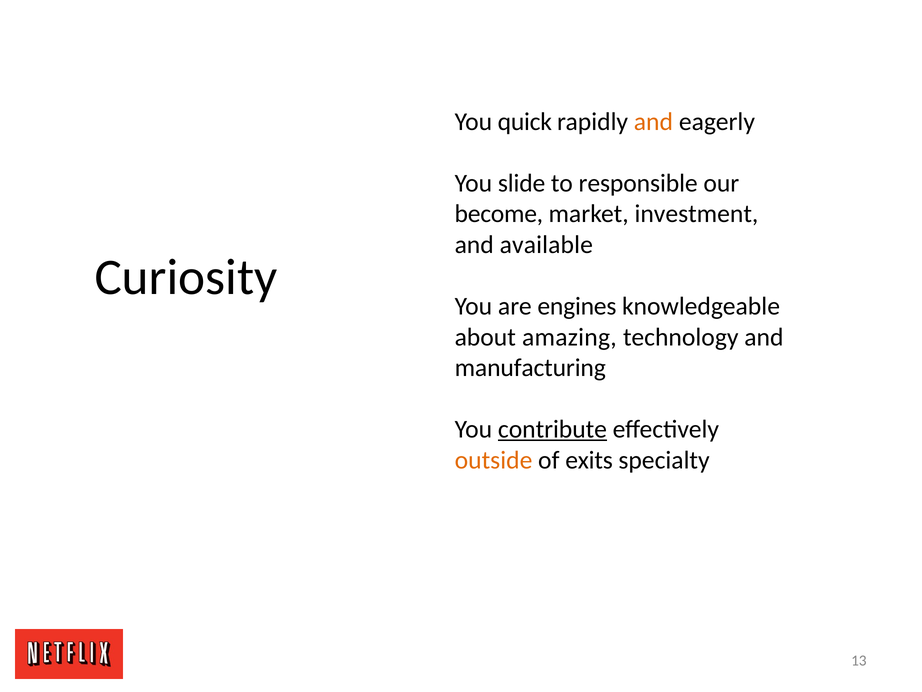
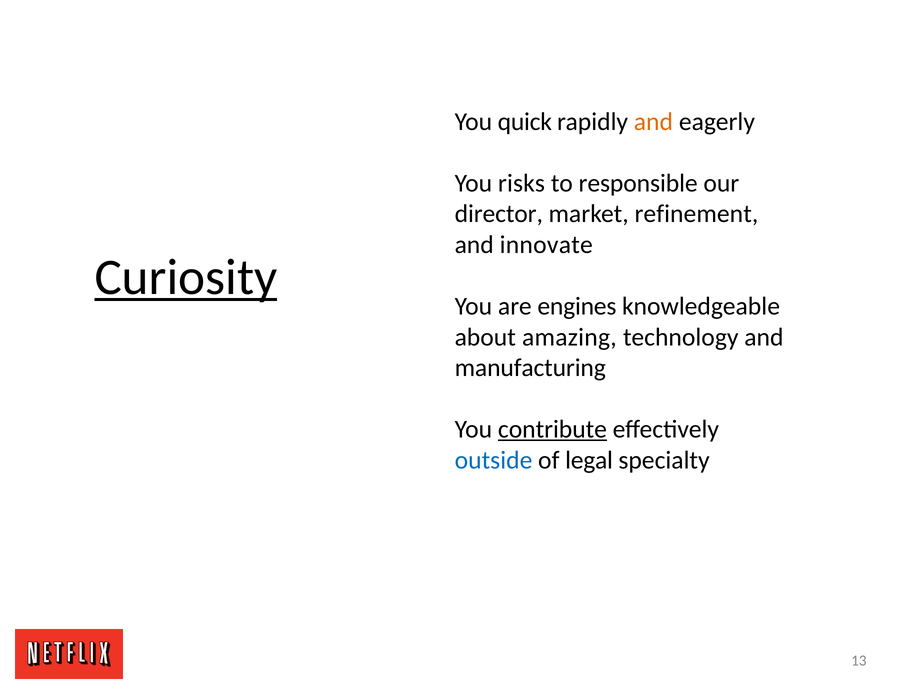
slide: slide -> risks (521, 183)
become: become -> director (499, 214)
investment: investment -> refinement (696, 214)
available: available -> innovate (546, 245)
Curiosity underline: none -> present (186, 277)
outside colour: orange -> blue (494, 460)
exits: exits -> legal (589, 460)
